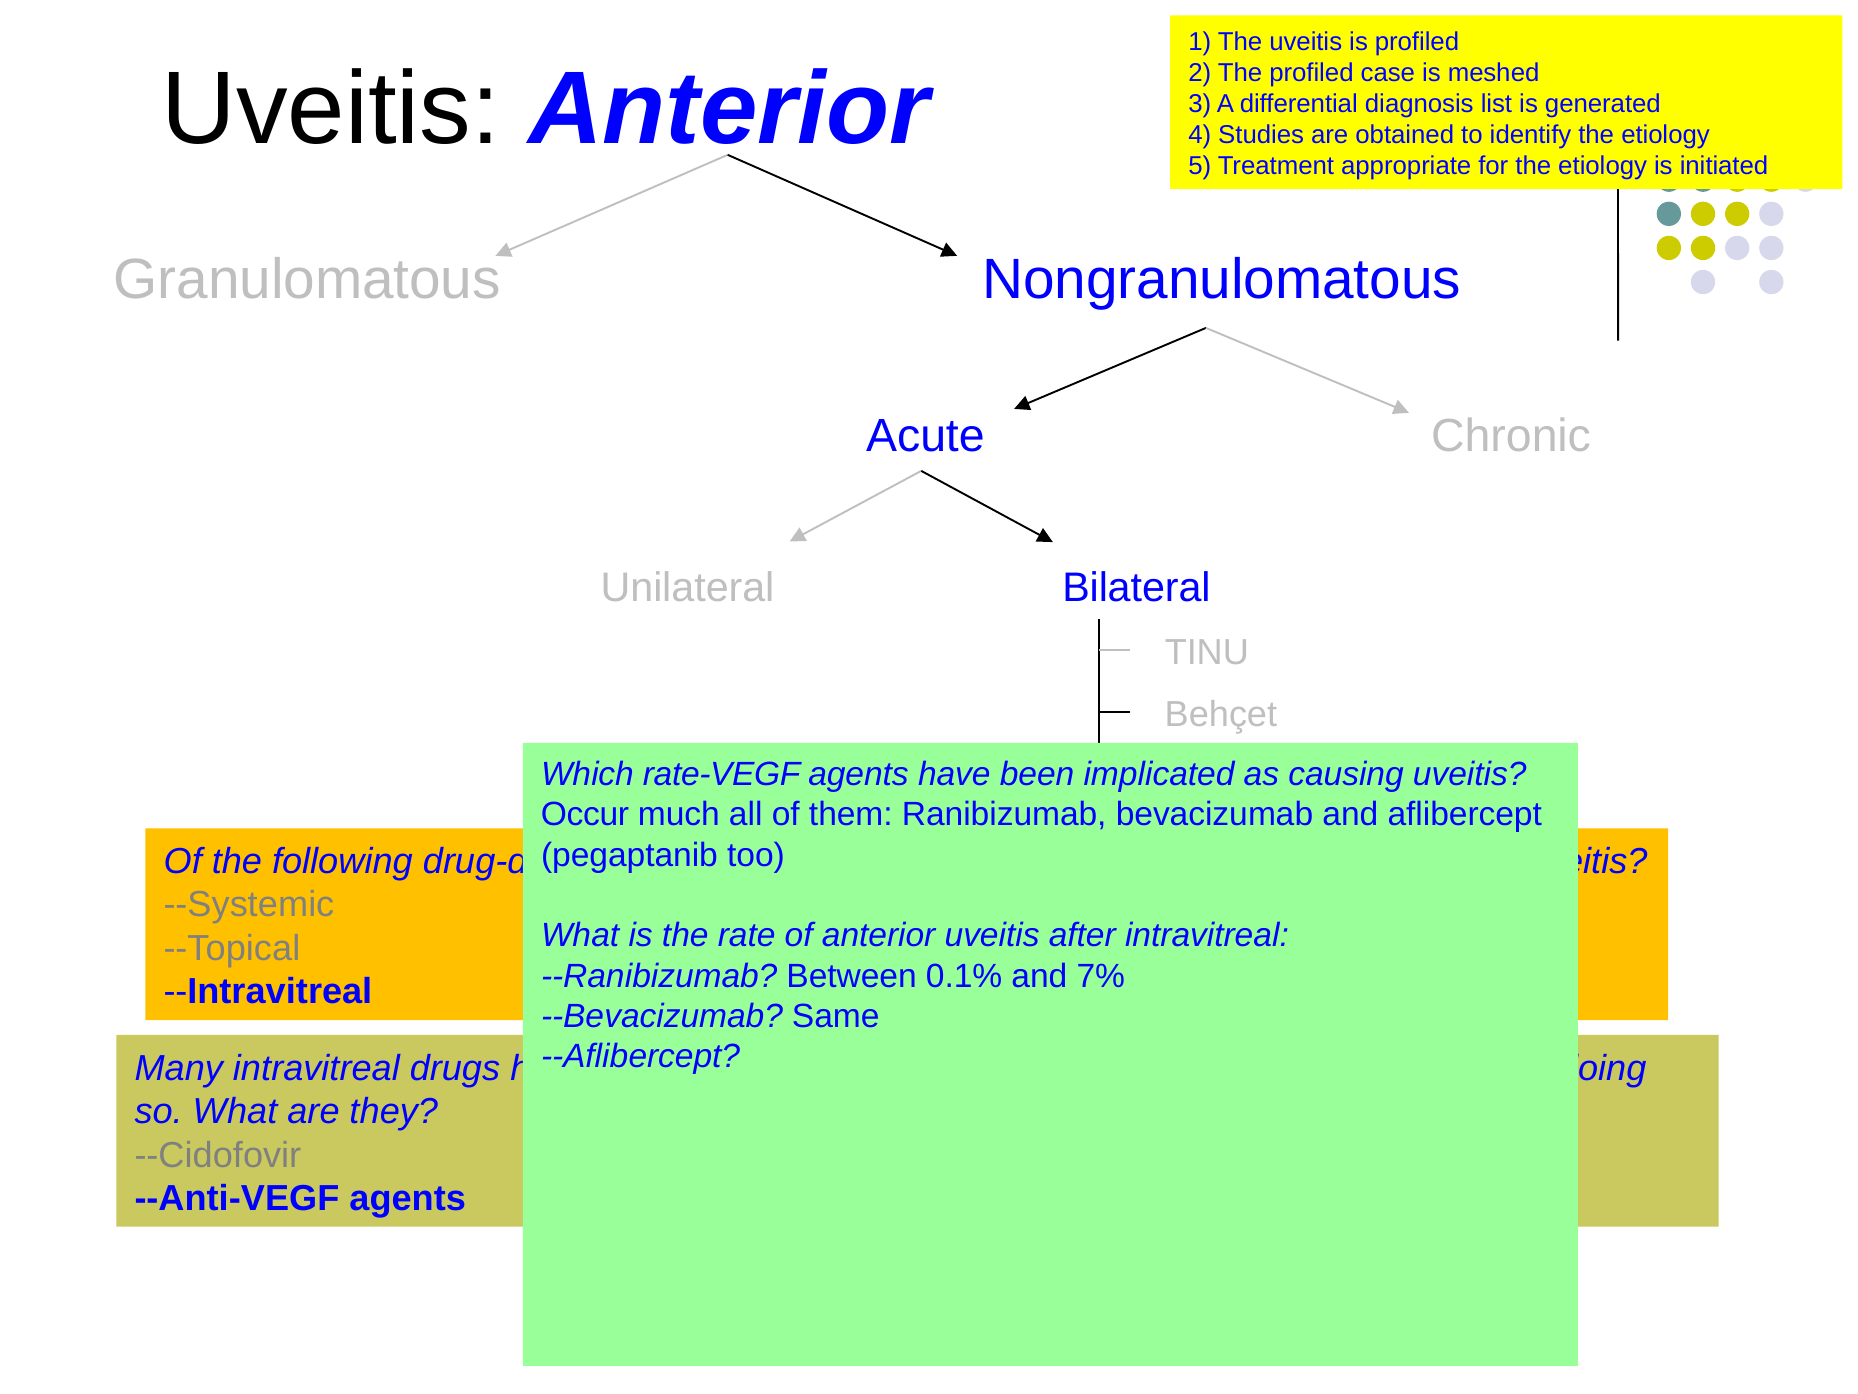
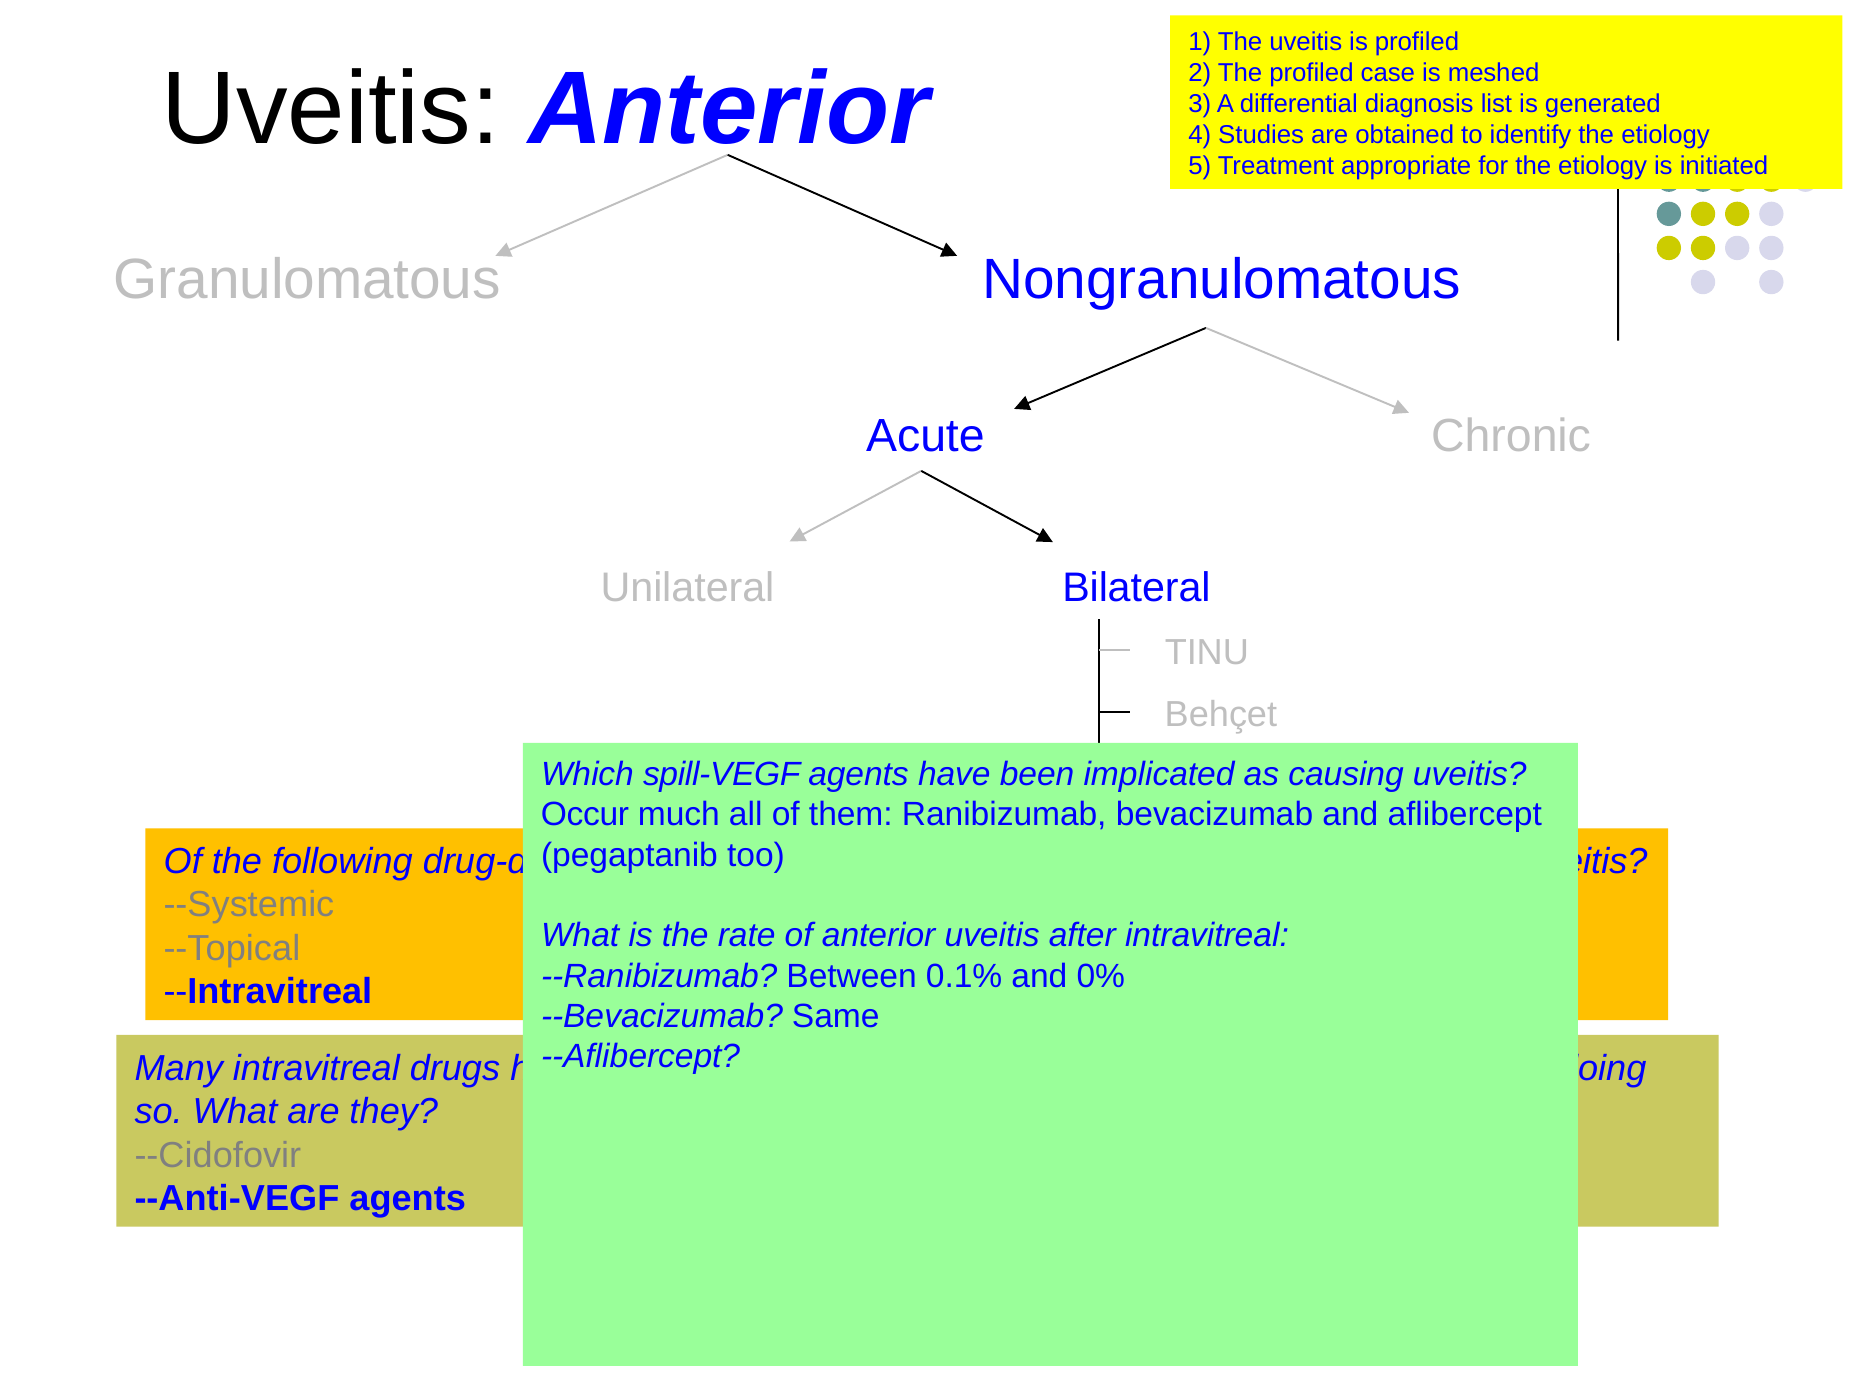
rate-VEGF: rate-VEGF -> spill-VEGF (722, 774)
7%: 7% -> 0% (1101, 976)
